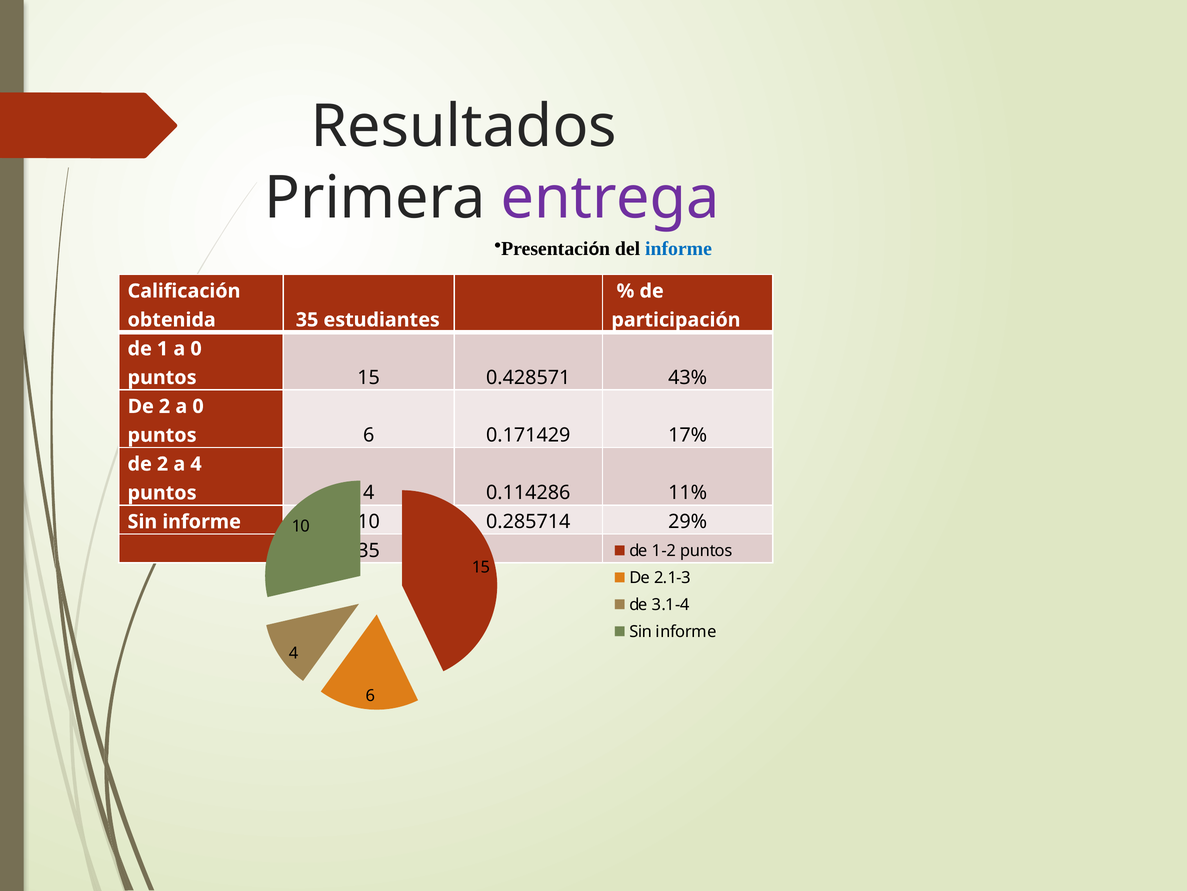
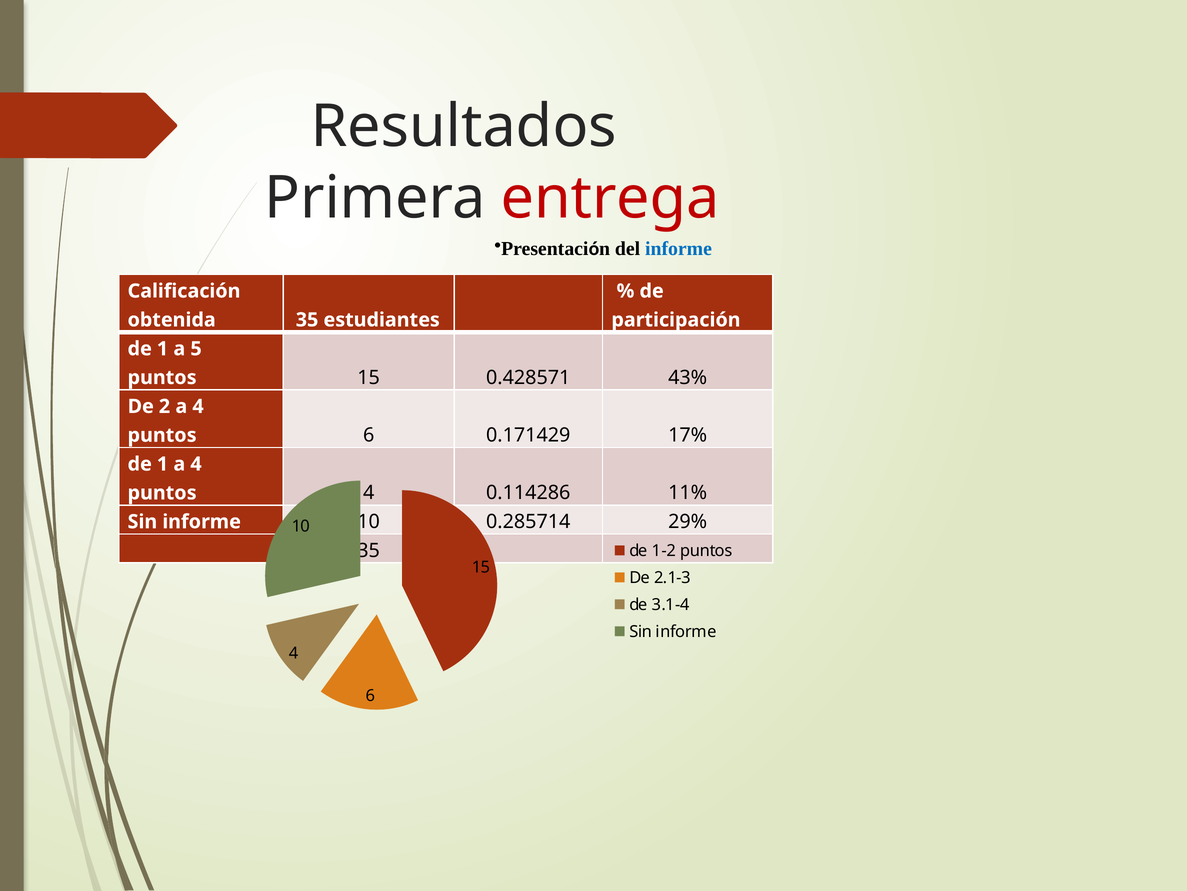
entrega colour: purple -> red (610, 198)
1 a 0: 0 -> 5 (196, 348)
2 a 0: 0 -> 4 (198, 406)
2: 2 -> 1 (162, 464)
